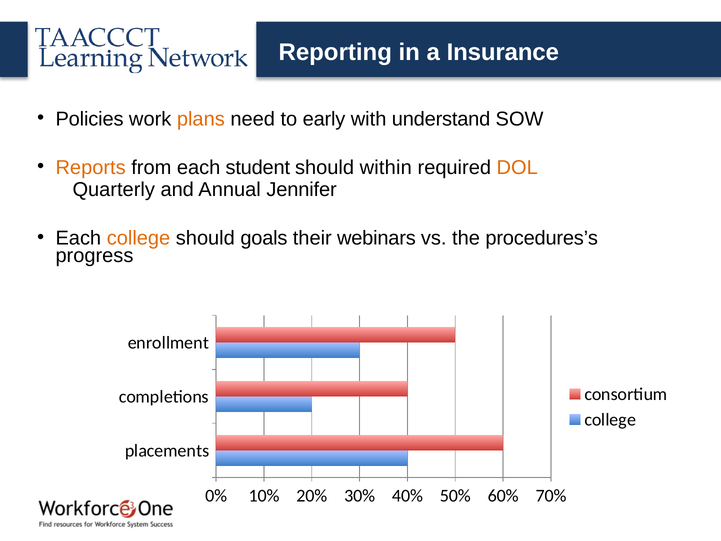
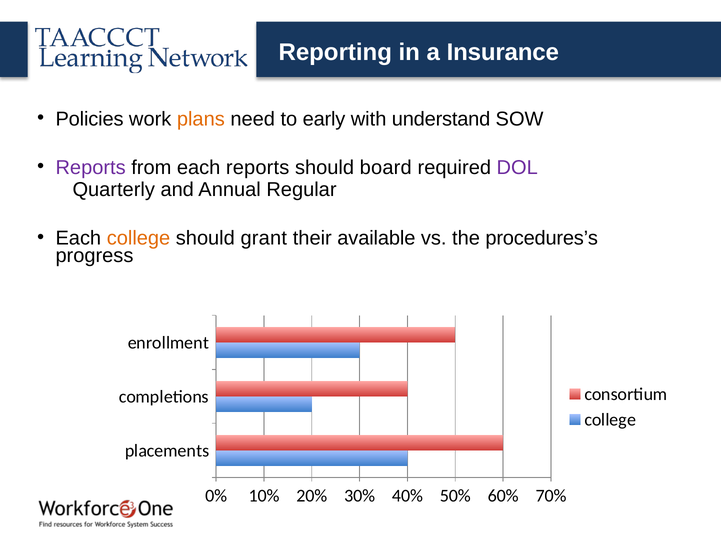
Reports colour: orange -> purple (91, 167)
each student: student -> reports (258, 167)
within: within -> board (386, 167)
DOL colour: orange -> purple (517, 167)
Jennifer: Jennifer -> Regular (301, 190)
goals: goals -> grant (264, 238)
webinars: webinars -> available (376, 238)
